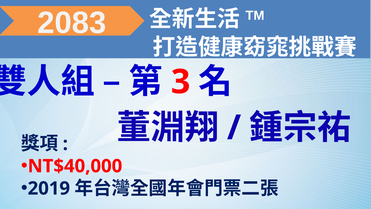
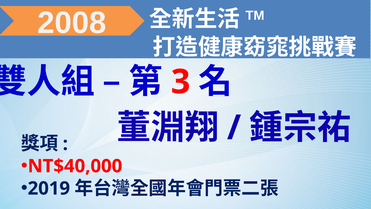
2083: 2083 -> 2008 (72, 23)
